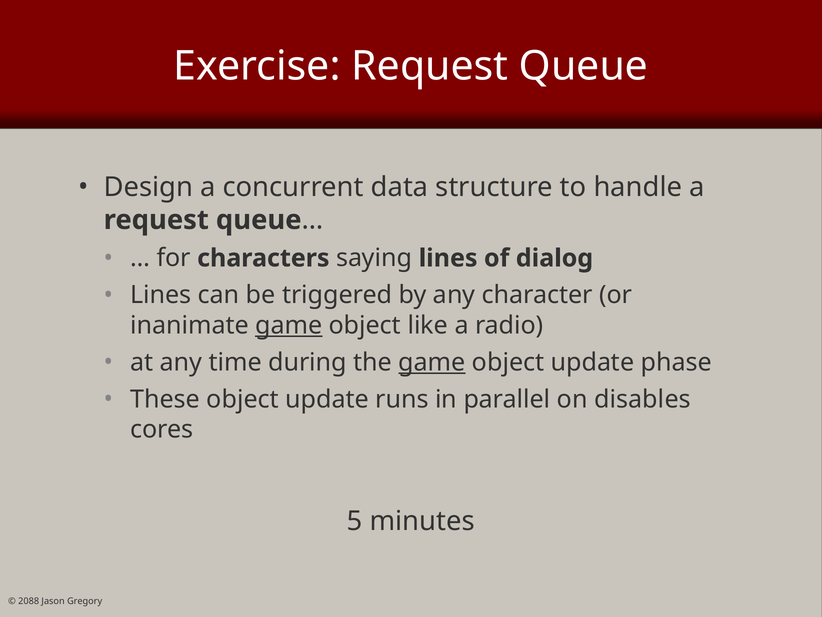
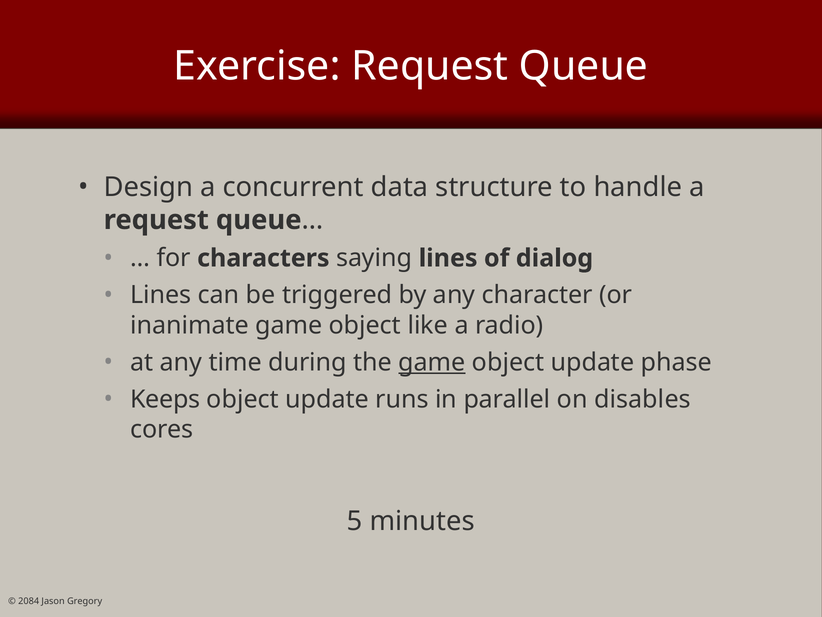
game underline: present -> none (289, 325)
These: These -> Keeps (165, 399)
2088: 2088 -> 2084 (29, 601)
